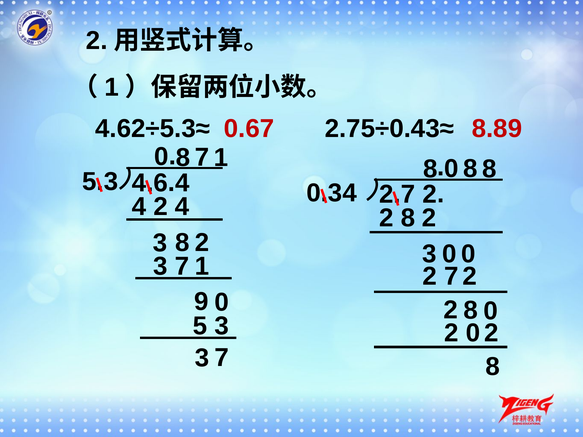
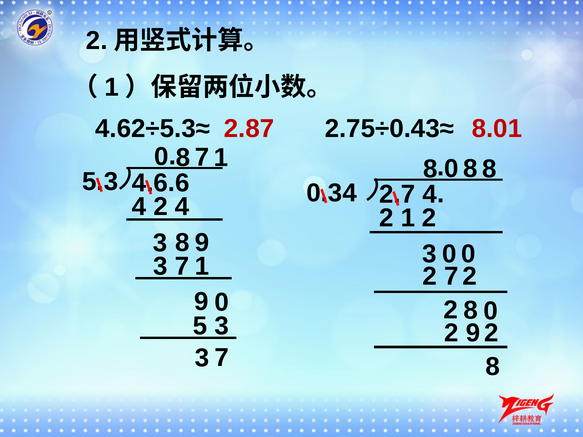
0.67: 0.67 -> 2.87 (249, 129)
8.89: 8.89 -> 8.01 (497, 129)
4: 4 -> 6 (182, 183)
2: 2 -> 4 (430, 194)
8: 8 -> 1 (408, 218)
3 2: 2 -> 9 (202, 243)
0: 0 -> 9 (473, 333)
